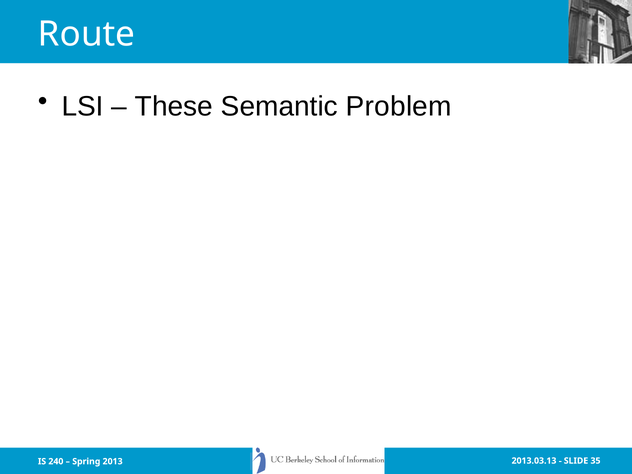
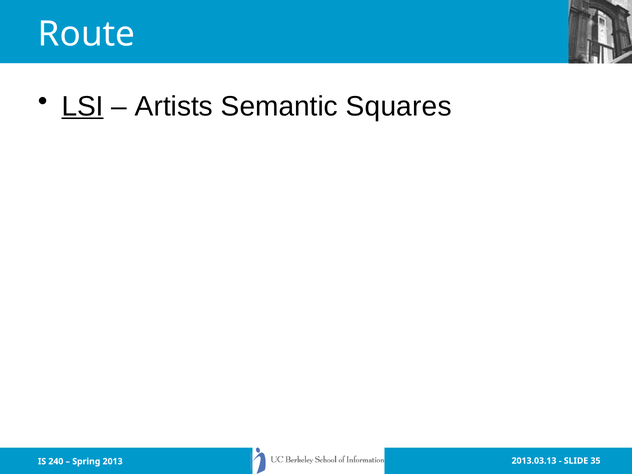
LSI underline: none -> present (83, 106)
These: These -> Artists (174, 106)
Problem: Problem -> Squares (399, 106)
